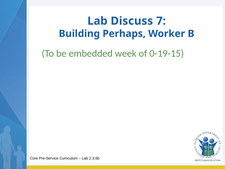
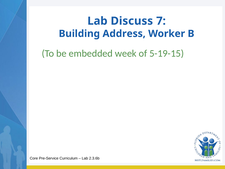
Perhaps: Perhaps -> Address (124, 34)
0-19-15: 0-19-15 -> 5-19-15 (167, 53)
